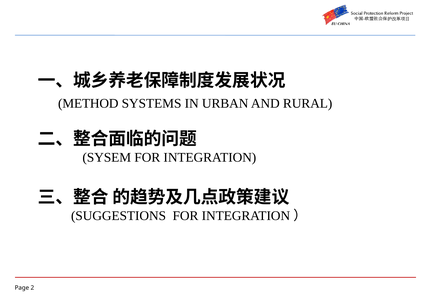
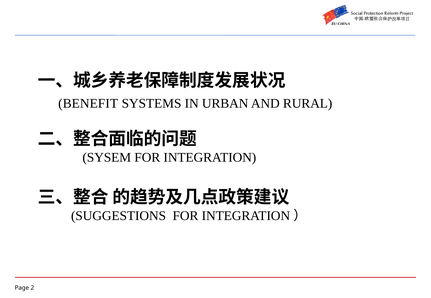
METHOD: METHOD -> BENEFIT (88, 104)
